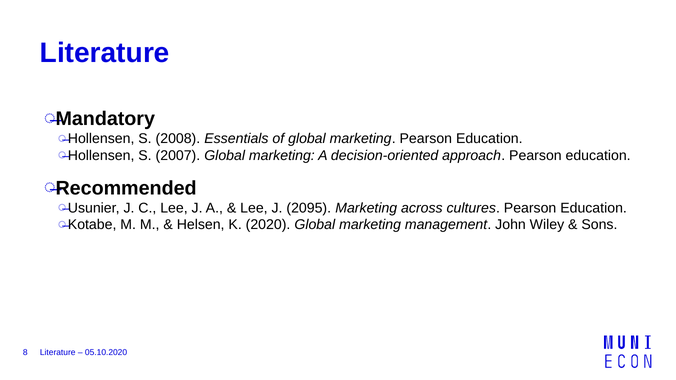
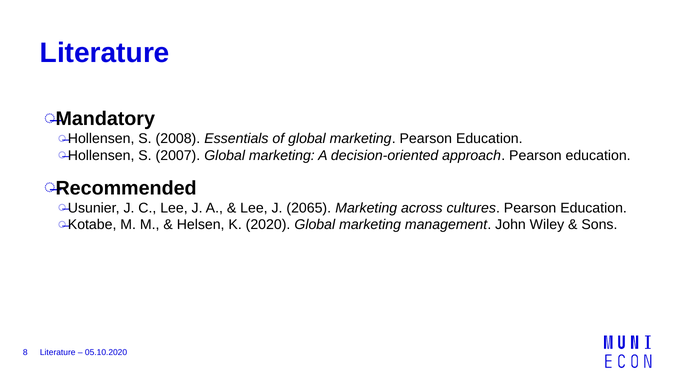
2095: 2095 -> 2065 (309, 208)
